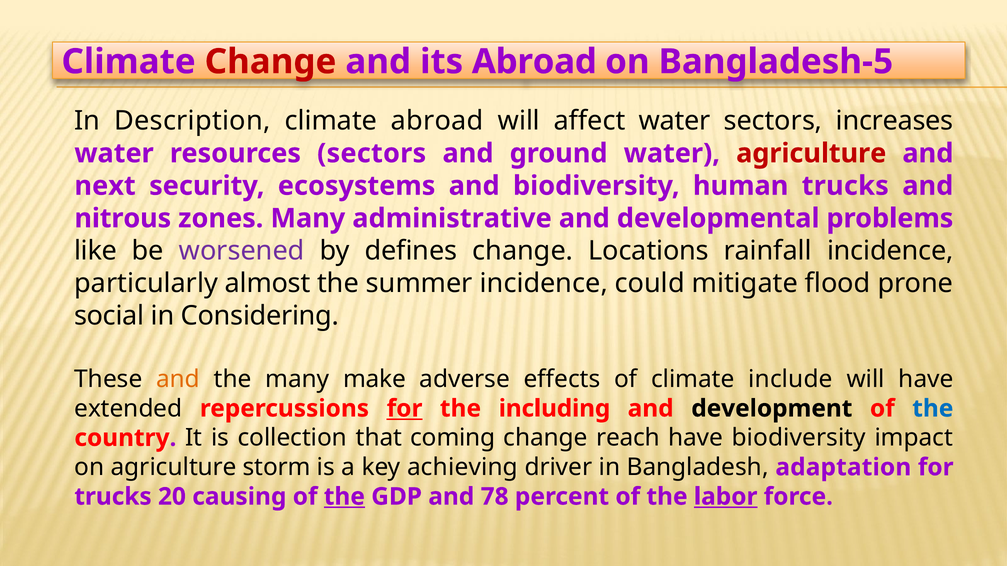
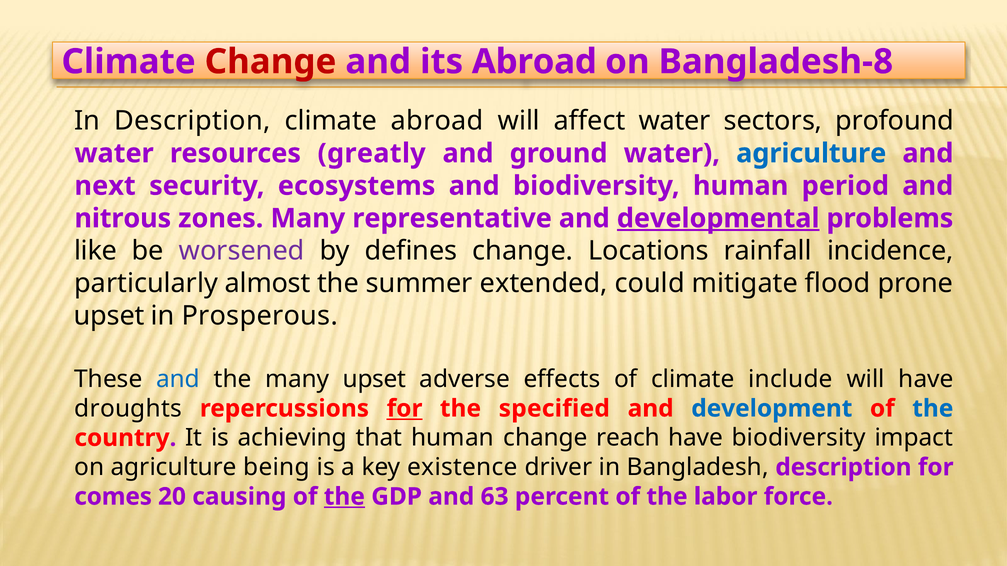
Bangladesh-5: Bangladesh-5 -> Bangladesh-8 (776, 62)
increases: increases -> profound (895, 121)
resources sectors: sectors -> greatly (372, 153)
agriculture colour: red -> blue (811, 153)
human trucks: trucks -> period (845, 186)
administrative: administrative -> representative (452, 219)
developmental underline: none -> present (718, 219)
summer incidence: incidence -> extended (544, 284)
social: social -> upset (109, 316)
Considering: Considering -> Prosperous (260, 316)
and colour: orange -> blue (178, 379)
many make: make -> upset (375, 379)
extended: extended -> droughts (128, 409)
including: including -> specified (554, 409)
development colour: black -> blue (772, 409)
collection: collection -> achieving (292, 438)
that coming: coming -> human (453, 438)
storm: storm -> being (277, 468)
achieving: achieving -> existence (462, 468)
Bangladesh adaptation: adaptation -> description (843, 468)
trucks: trucks -> comes (113, 497)
78: 78 -> 63 (495, 497)
labor underline: present -> none (726, 497)
